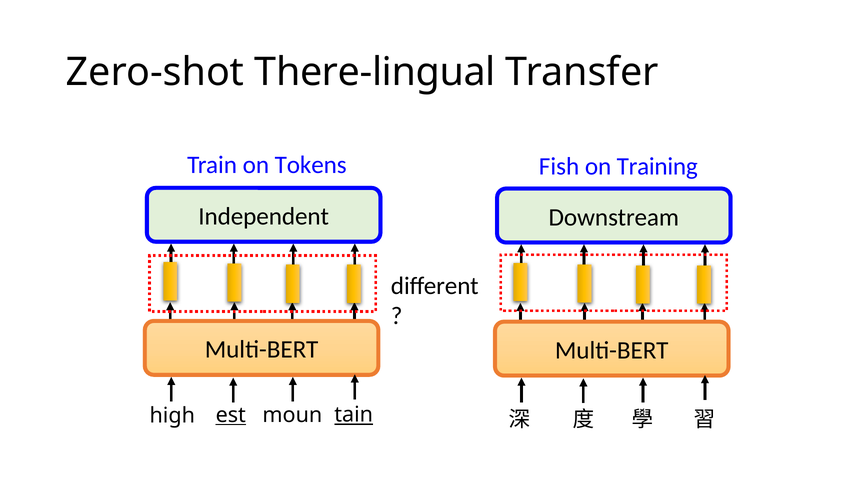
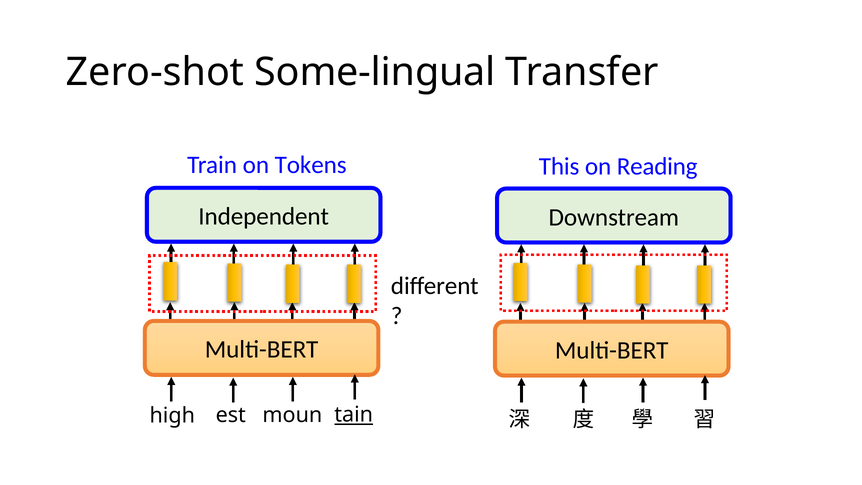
There-lingual: There-lingual -> Some-lingual (375, 72)
Fish: Fish -> This (559, 166)
Training: Training -> Reading (657, 166)
est underline: present -> none (231, 415)
